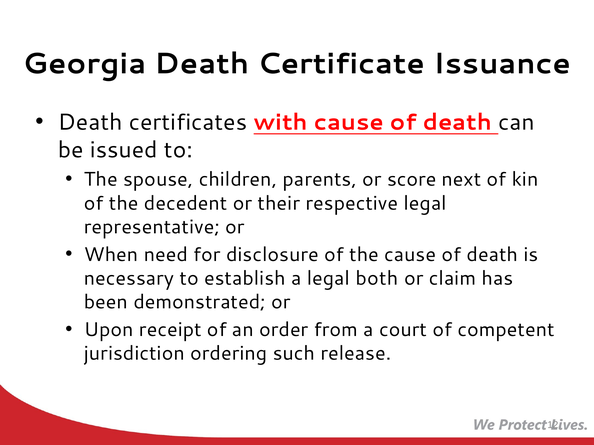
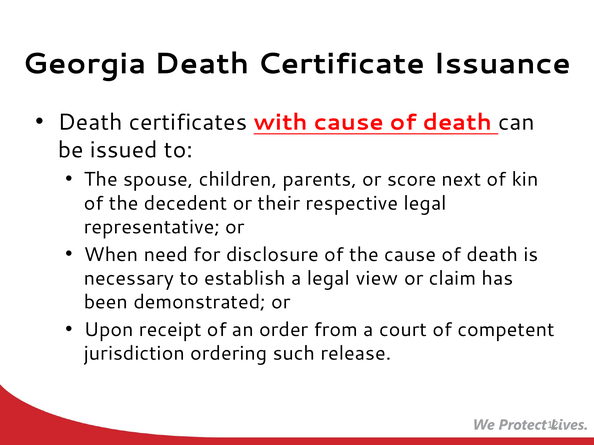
both: both -> view (377, 279)
